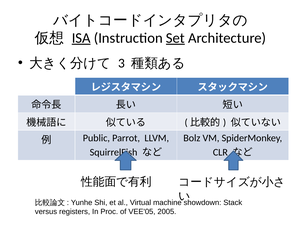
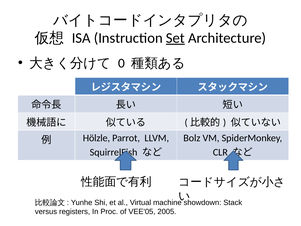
ISA underline: present -> none (81, 38)
3: 3 -> 0 (122, 63)
Public: Public -> Hölzle (96, 138)
